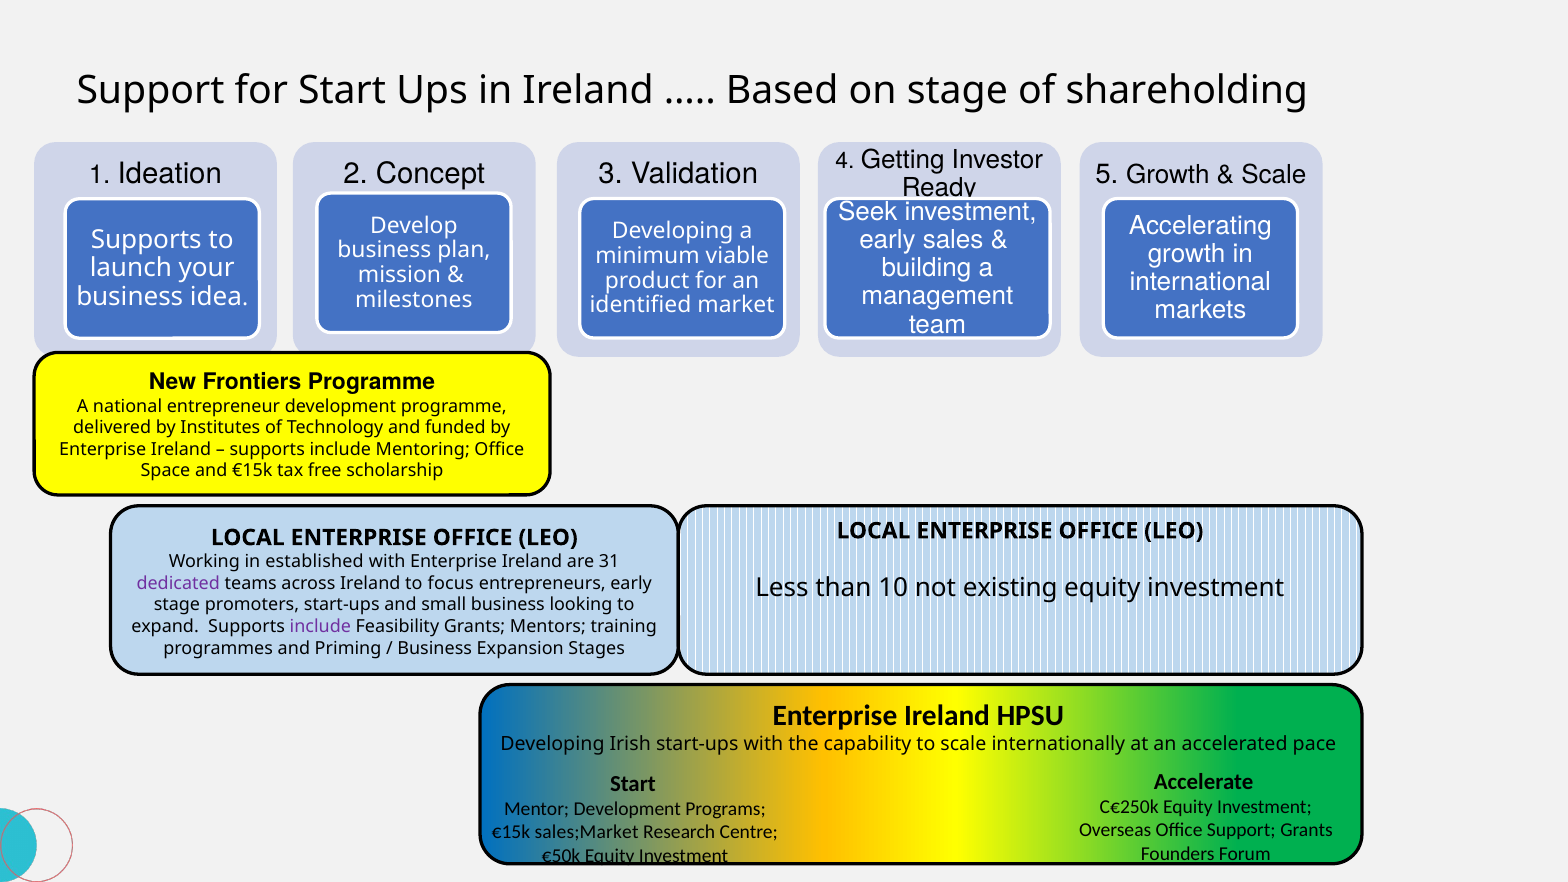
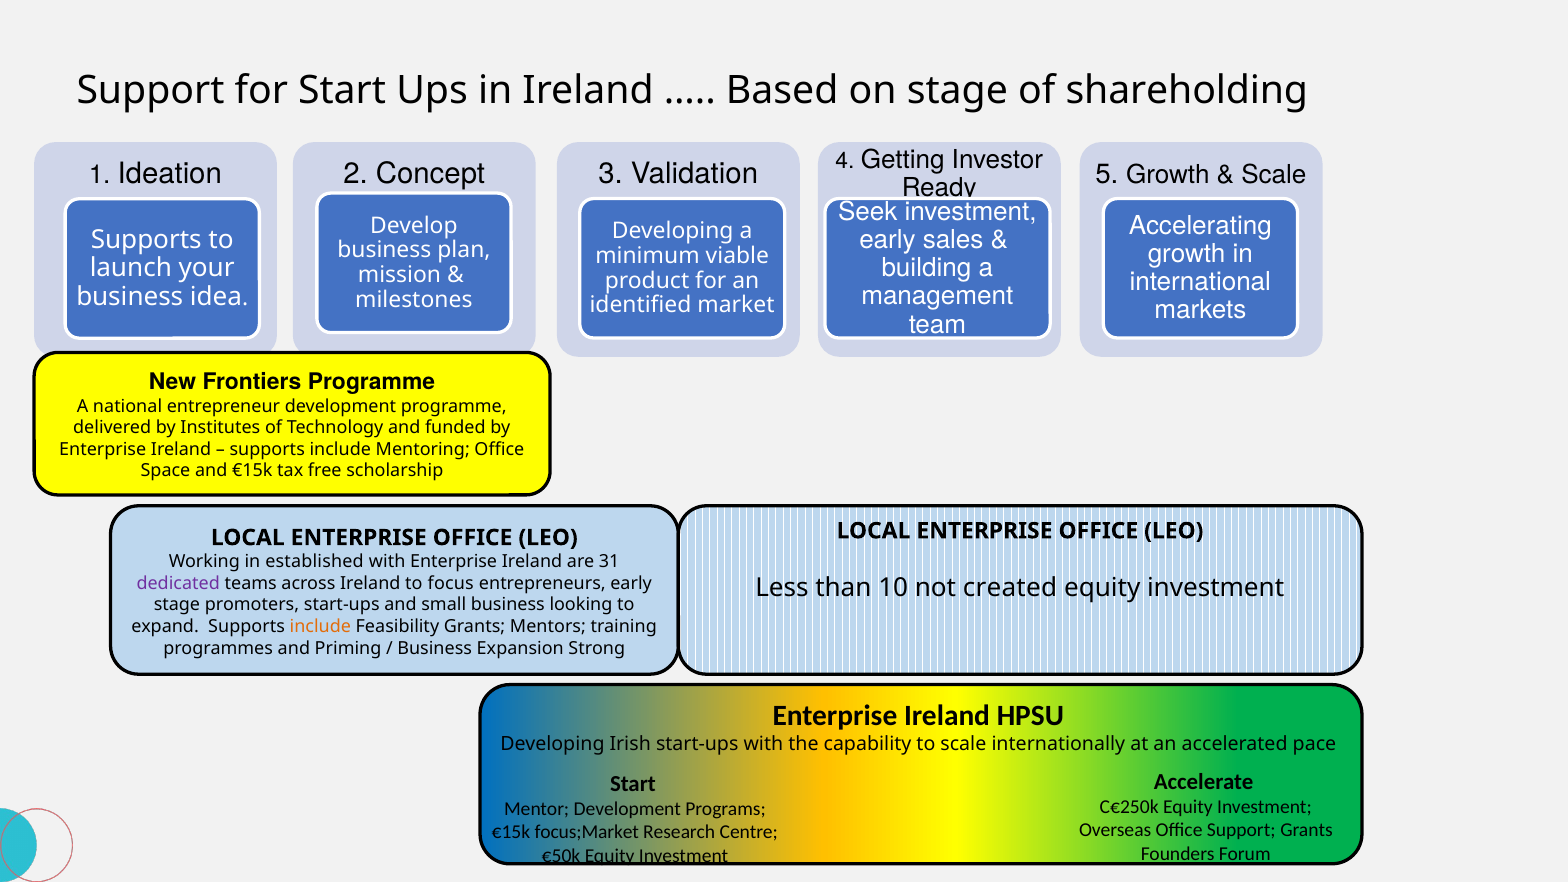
existing: existing -> created (1010, 588)
include colour: purple -> orange (320, 627)
Stages: Stages -> Strong (597, 648)
sales;Market: sales;Market -> focus;Market (587, 832)
